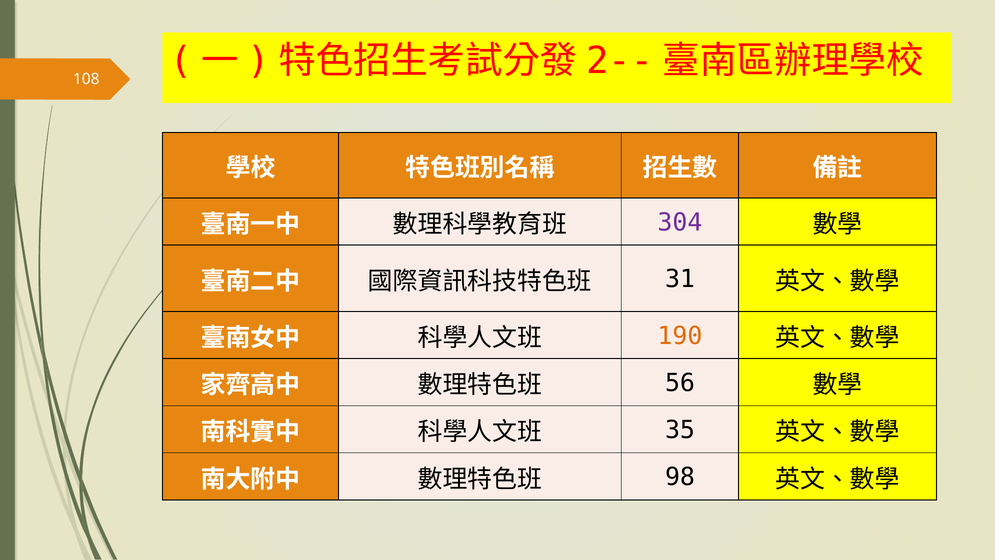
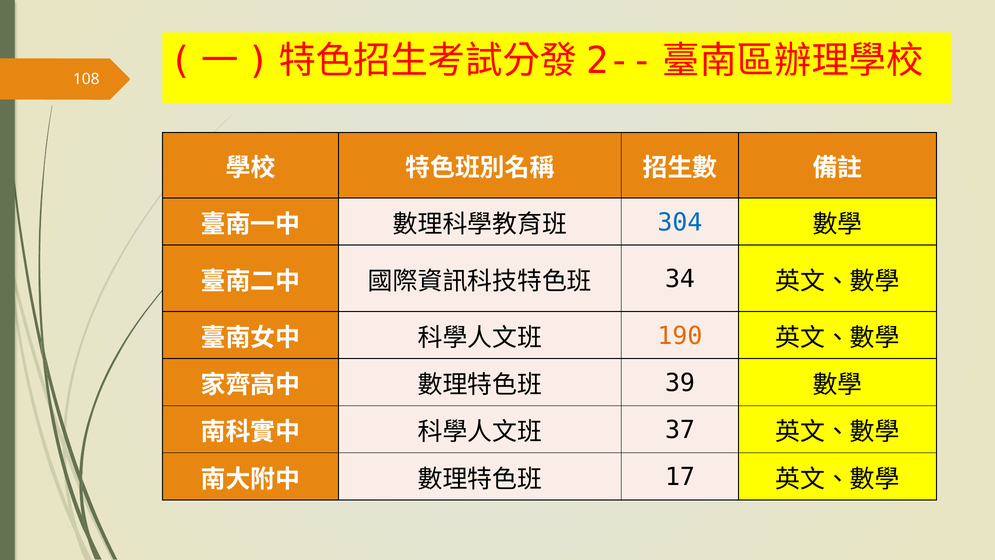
304 colour: purple -> blue (680, 222)
31: 31 -> 34 (680, 279)
56: 56 -> 39 (680, 383)
35: 35 -> 37 (680, 430)
98: 98 -> 17 (680, 477)
